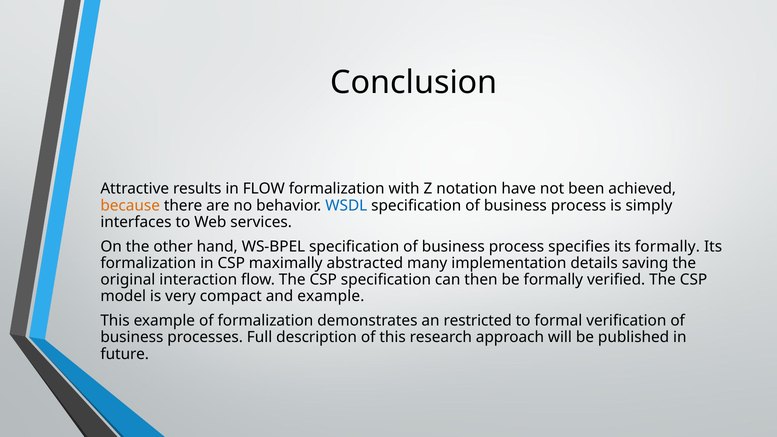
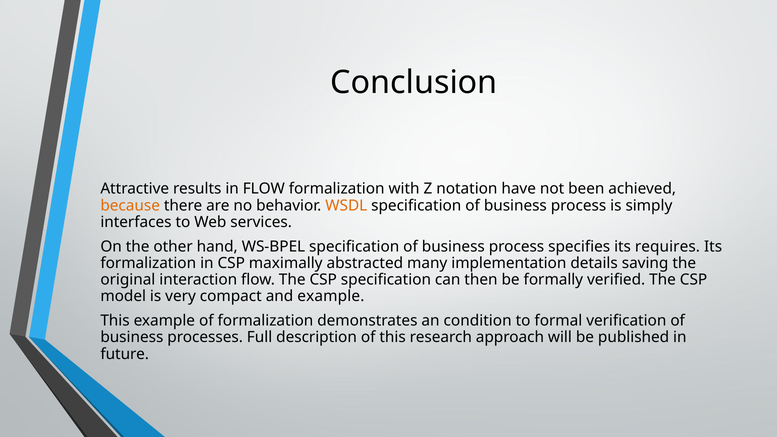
WSDL colour: blue -> orange (346, 205)
its formally: formally -> requires (667, 247)
restricted: restricted -> condition (478, 321)
